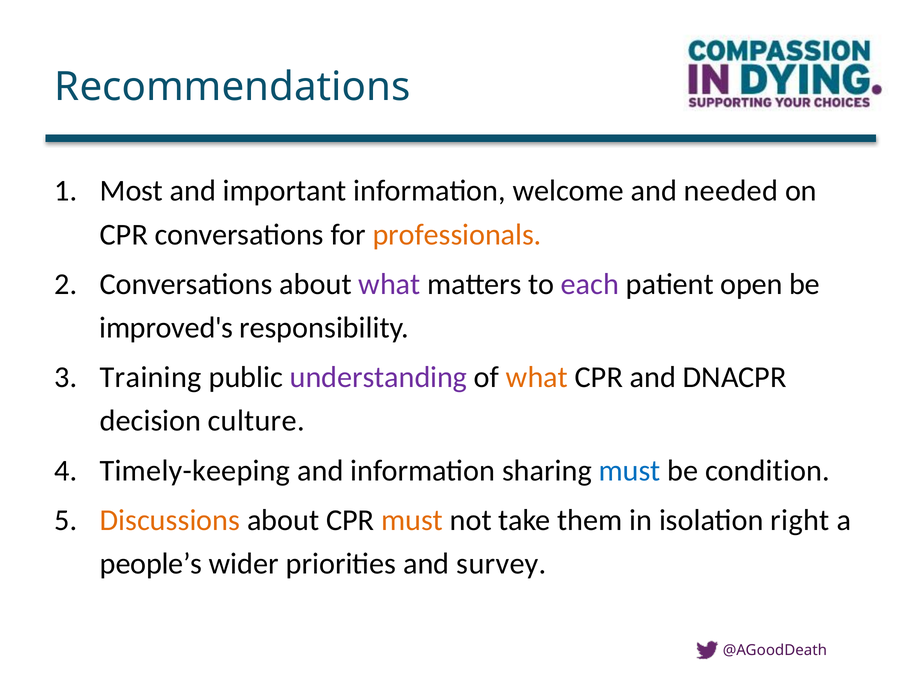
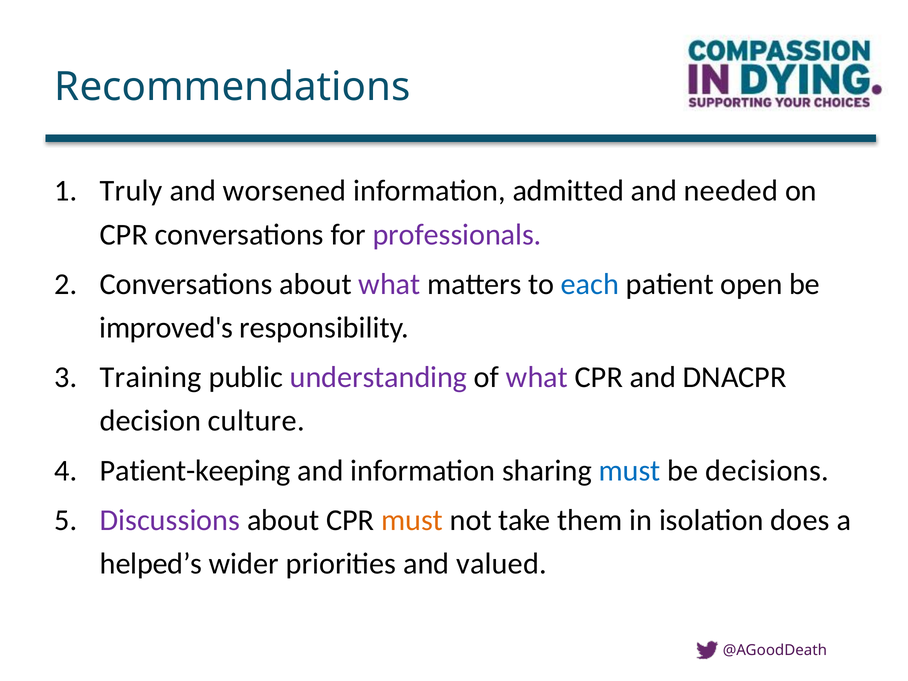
Most: Most -> Truly (131, 191)
important: important -> worsened (285, 191)
welcome: welcome -> admitted (568, 191)
professionals colour: orange -> purple (457, 235)
each colour: purple -> blue (590, 284)
what colour: orange -> purple (537, 377)
Timely-keeping: Timely-keeping -> Patient-keeping (195, 471)
condition: condition -> decisions (767, 471)
Discussions colour: orange -> purple (170, 520)
right: right -> does (800, 520)
people’s: people’s -> helped’s (151, 564)
survey: survey -> valued (502, 564)
